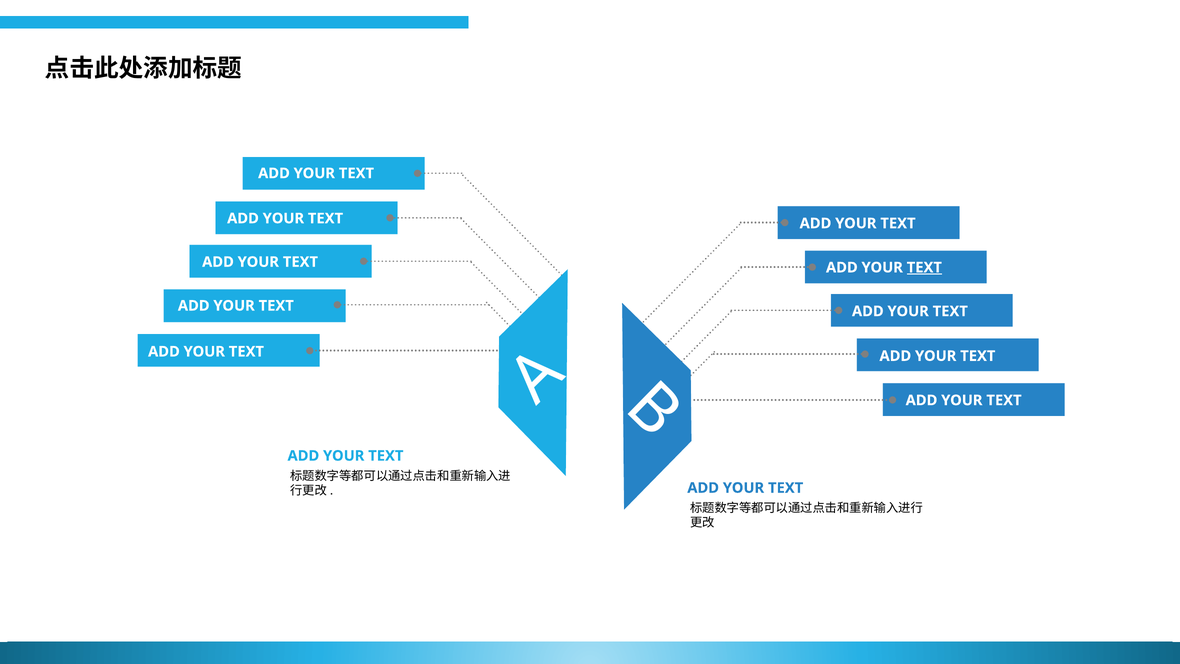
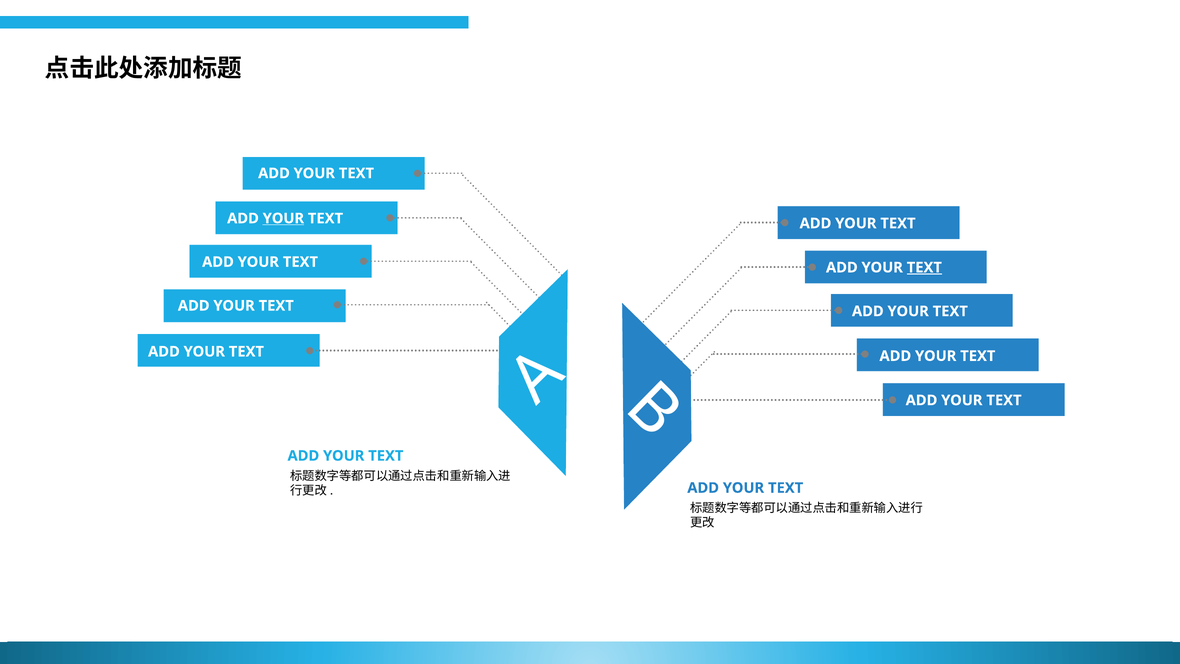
YOUR underline: none -> present (283, 218)
